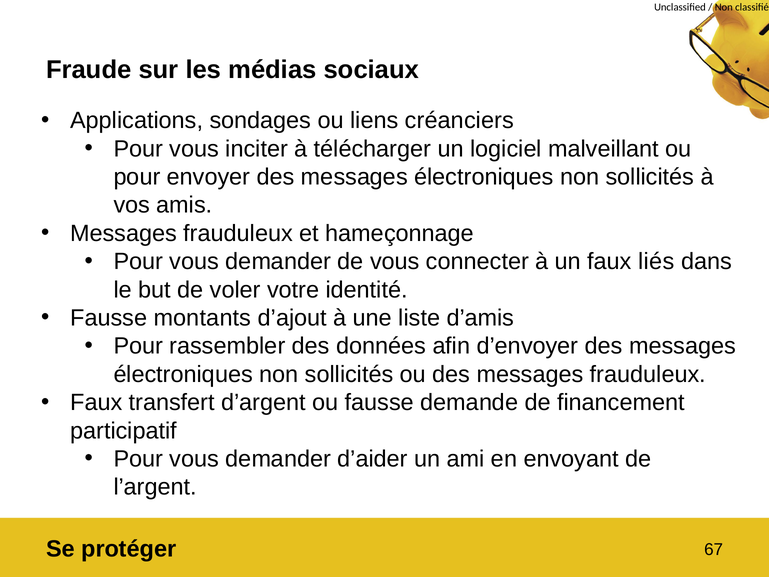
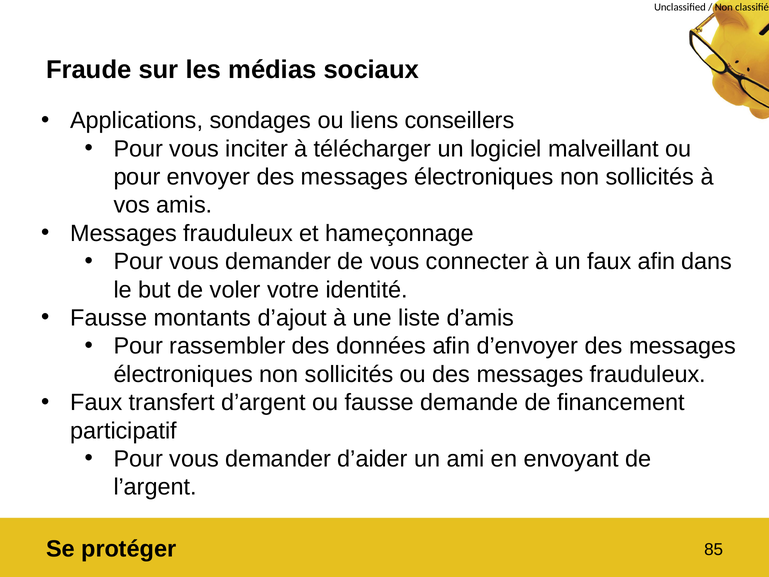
créanciers: créanciers -> conseillers (460, 121)
faux liés: liés -> afin (657, 261)
67: 67 -> 85 (714, 549)
